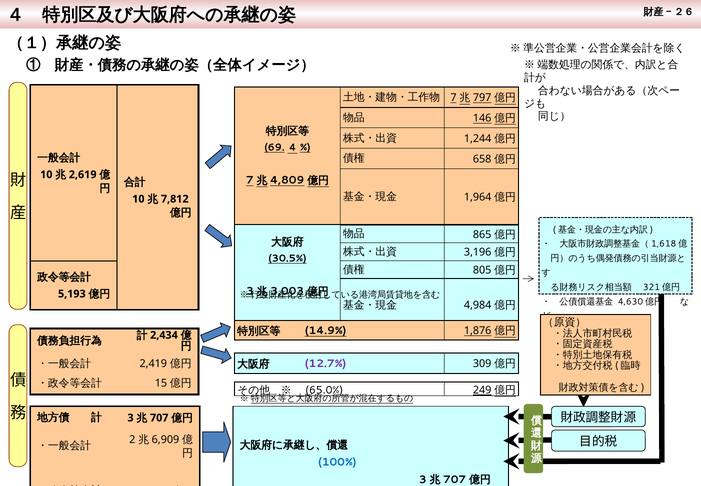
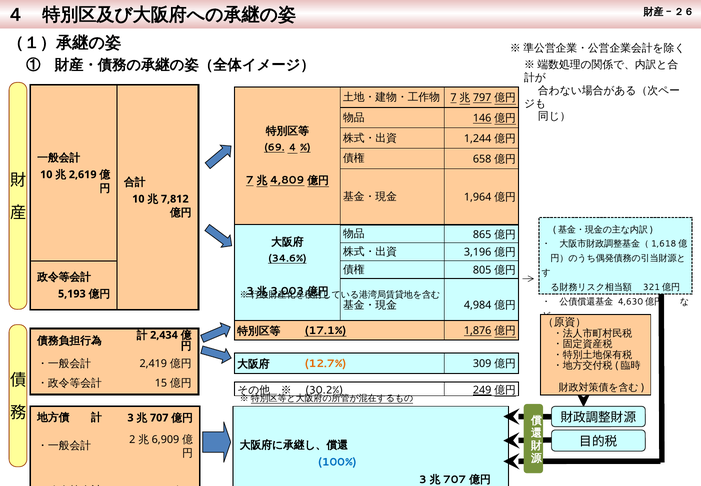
30.5%: 30.5% -> 34.6% (287, 258)
14.9%: 14.9% -> 17.1% (326, 330)
12.7% colour: purple -> orange (326, 363)
65.0%: 65.0% -> 30.2% (324, 390)
